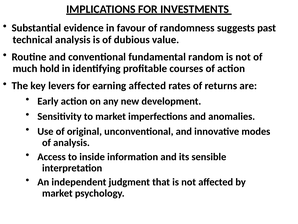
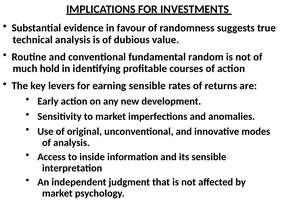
past: past -> true (267, 28)
earning affected: affected -> sensible (147, 86)
